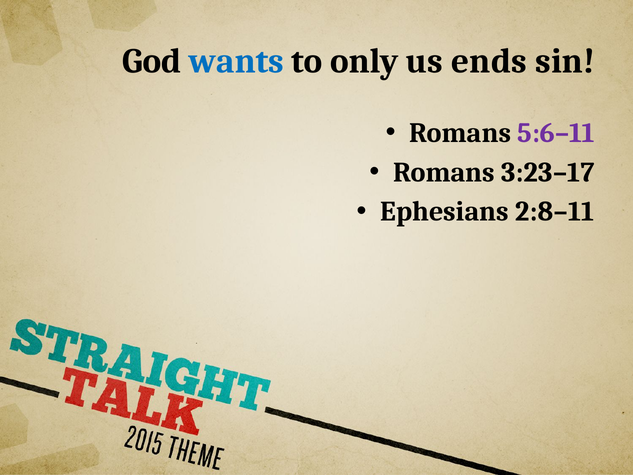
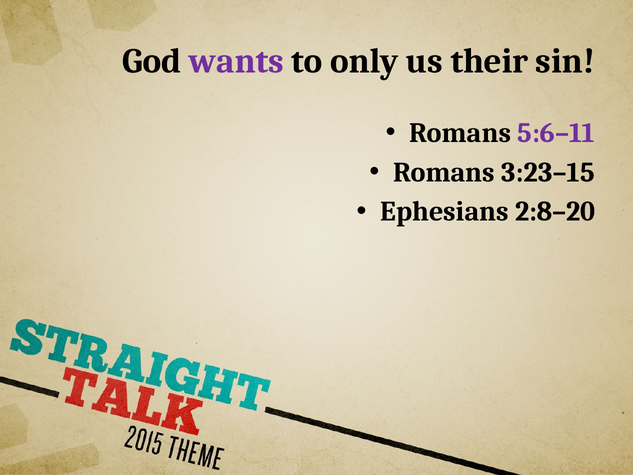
wants colour: blue -> purple (236, 61)
ends: ends -> their (489, 61)
3:23–17: 3:23–17 -> 3:23–15 (548, 172)
2:8–11: 2:8–11 -> 2:8–20 (555, 212)
